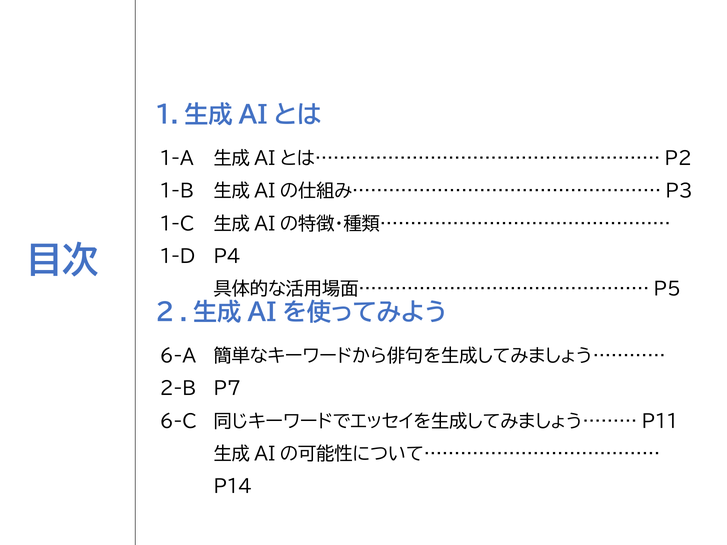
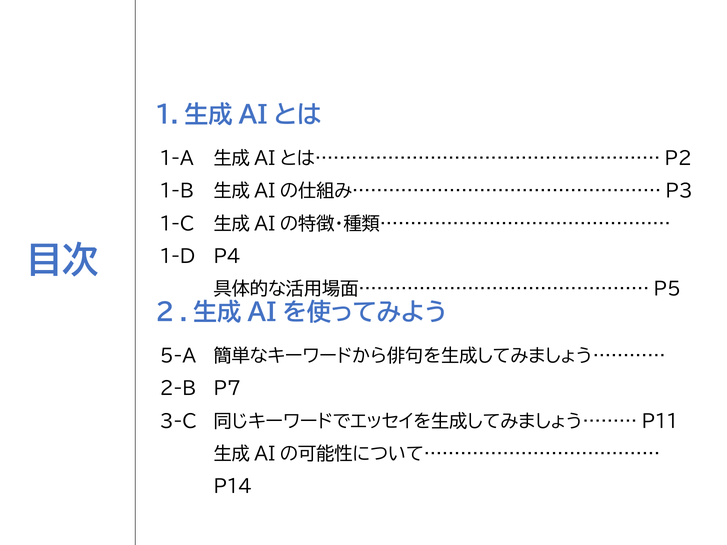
6-A: 6-A -> 5-A (178, 356)
6-C: 6-C -> 3-C (178, 422)
